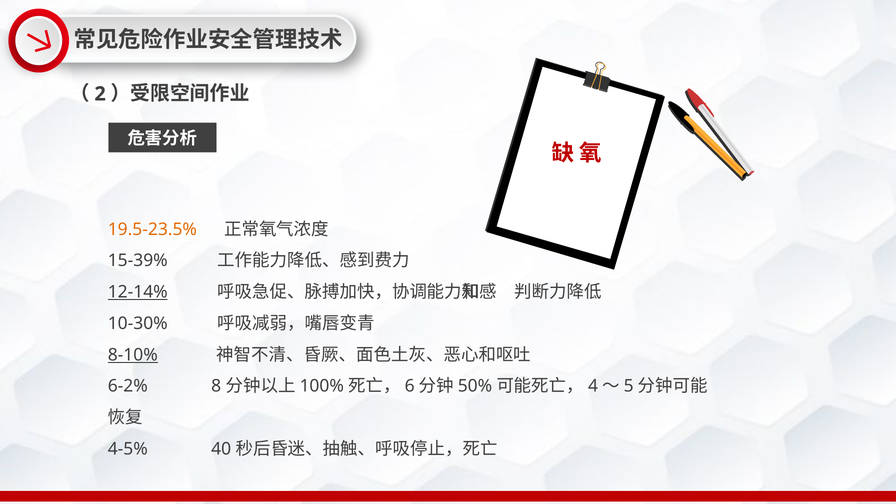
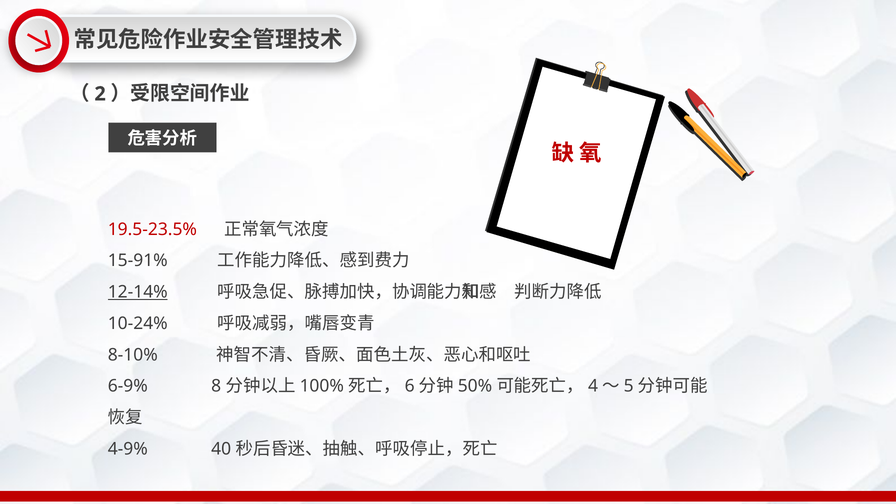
19.5-23.5% colour: orange -> red (152, 229)
15-39%: 15-39% -> 15-91% (138, 261)
10-30%: 10-30% -> 10-24% (138, 323)
8-10% underline: present -> none (133, 355)
6-2%: 6-2% -> 6-9% (128, 386)
4-5%: 4-5% -> 4-9% (128, 449)
